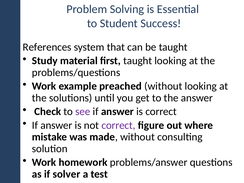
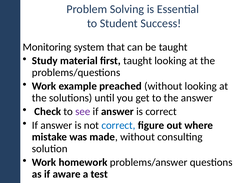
References: References -> Monitoring (47, 47)
correct colour: purple -> blue (118, 125)
solver: solver -> aware (67, 174)
